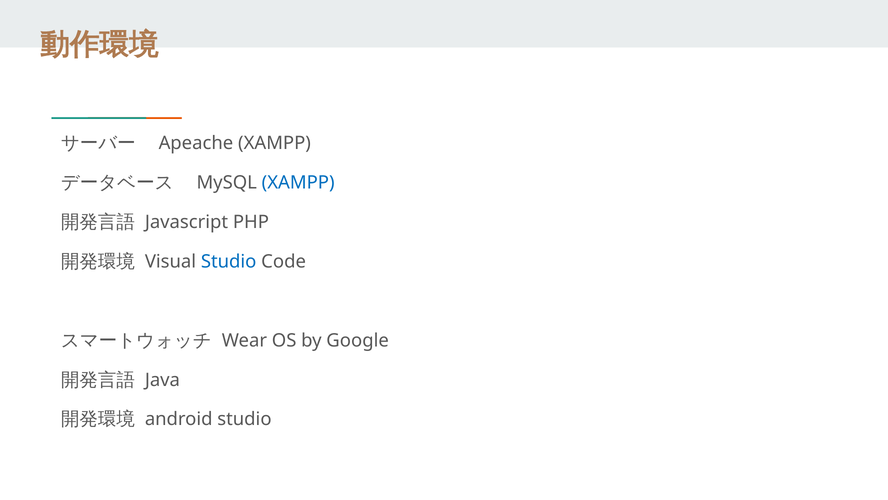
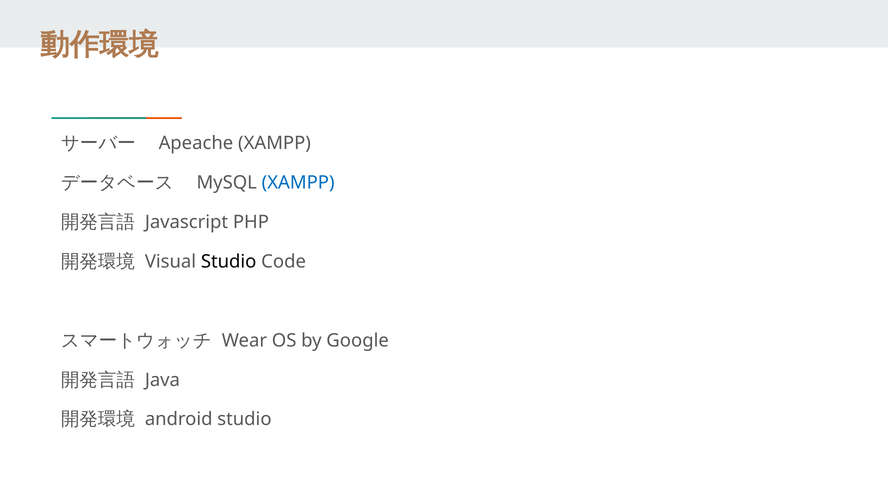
Studio colour: blue -> black (229, 261)
